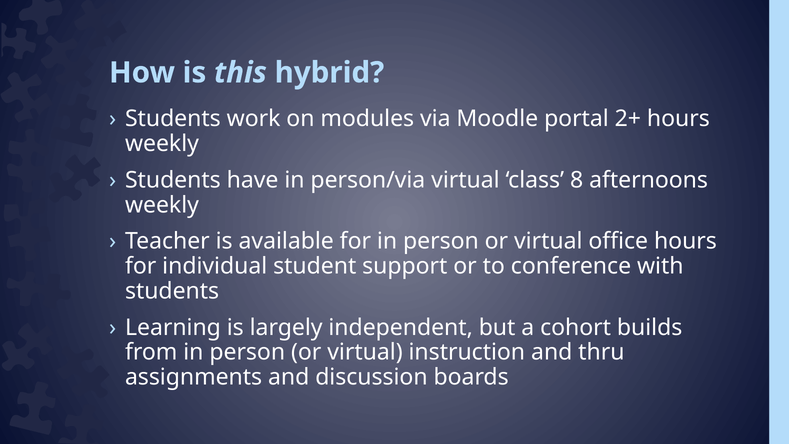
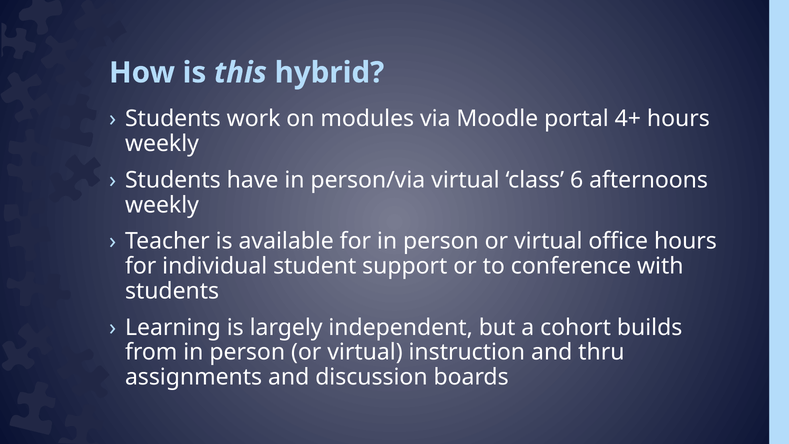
2+: 2+ -> 4+ (628, 119)
8: 8 -> 6 (577, 180)
